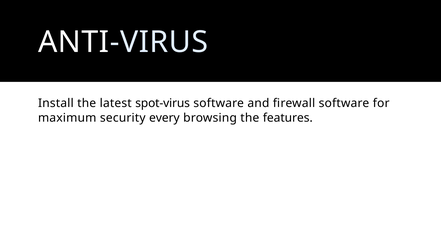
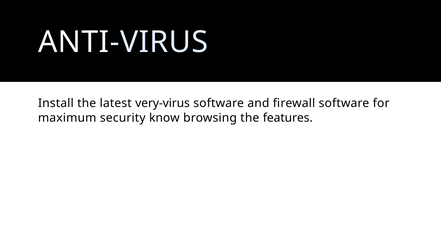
spot-virus: spot-virus -> very-virus (163, 103)
every: every -> know (164, 118)
